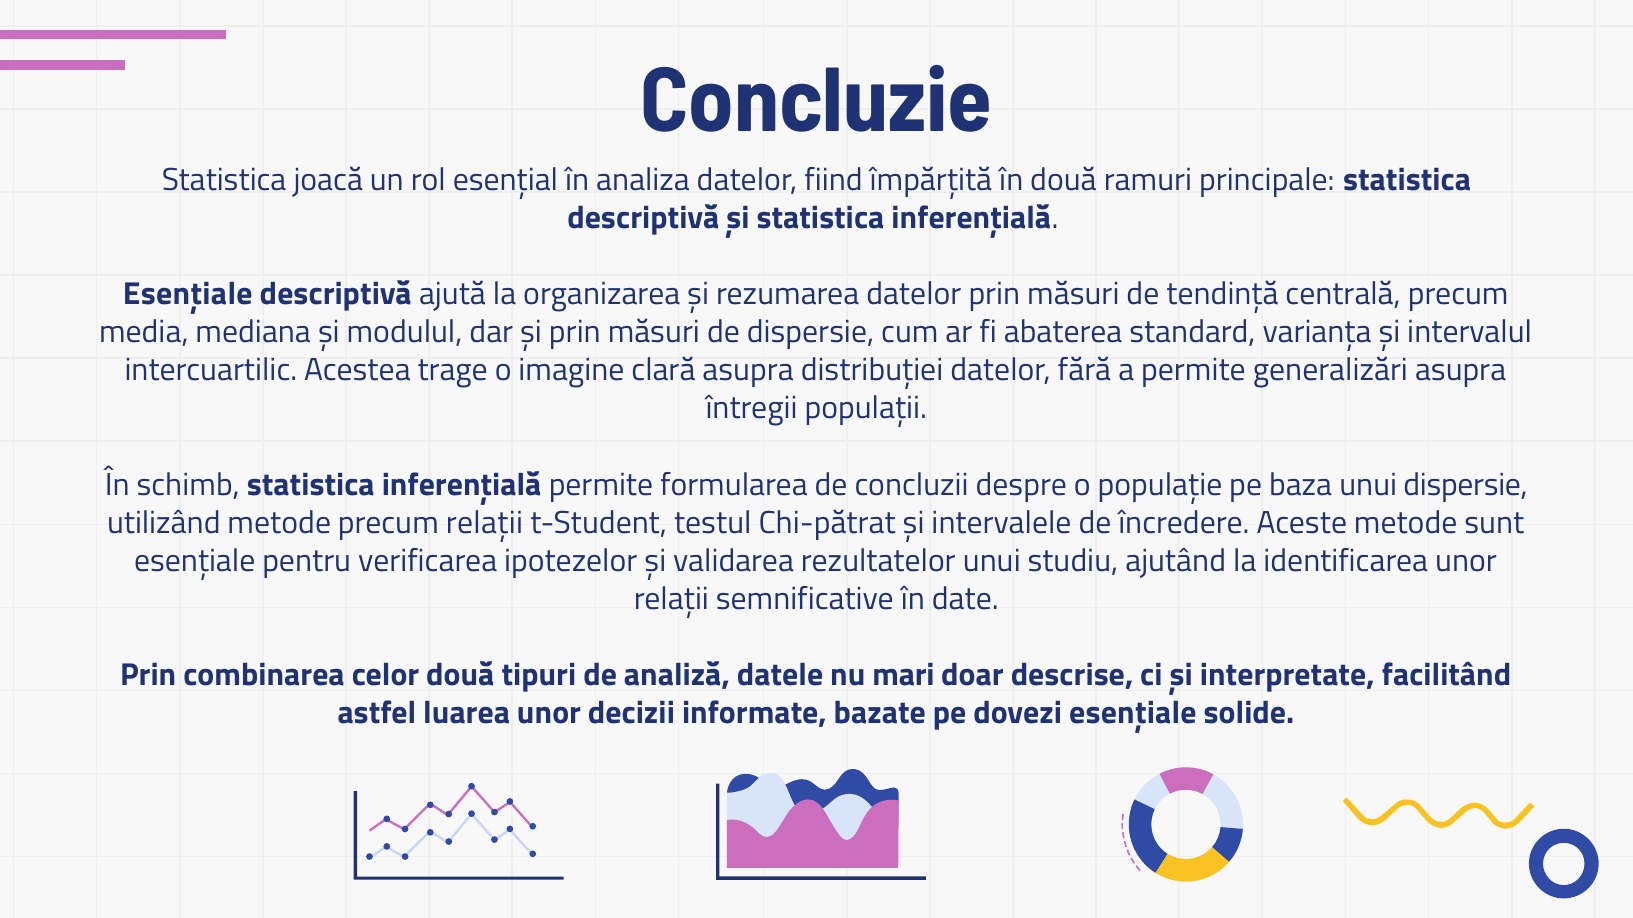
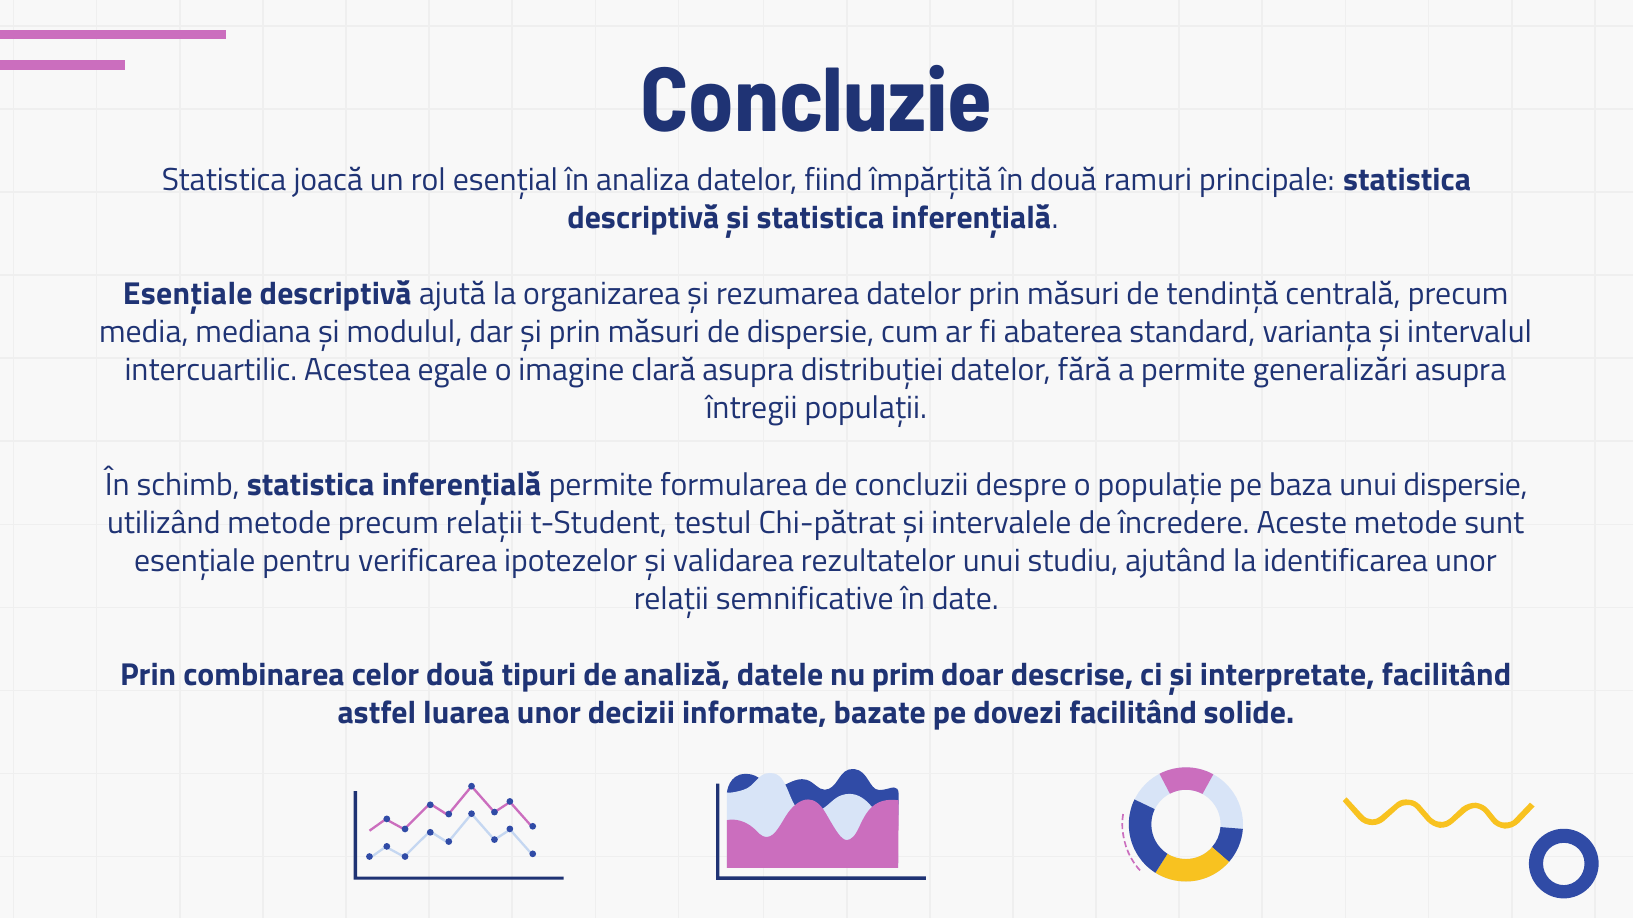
trage: trage -> egale (453, 371)
mari: mari -> prim (903, 676)
dovezi esențiale: esențiale -> facilitând (1133, 714)
